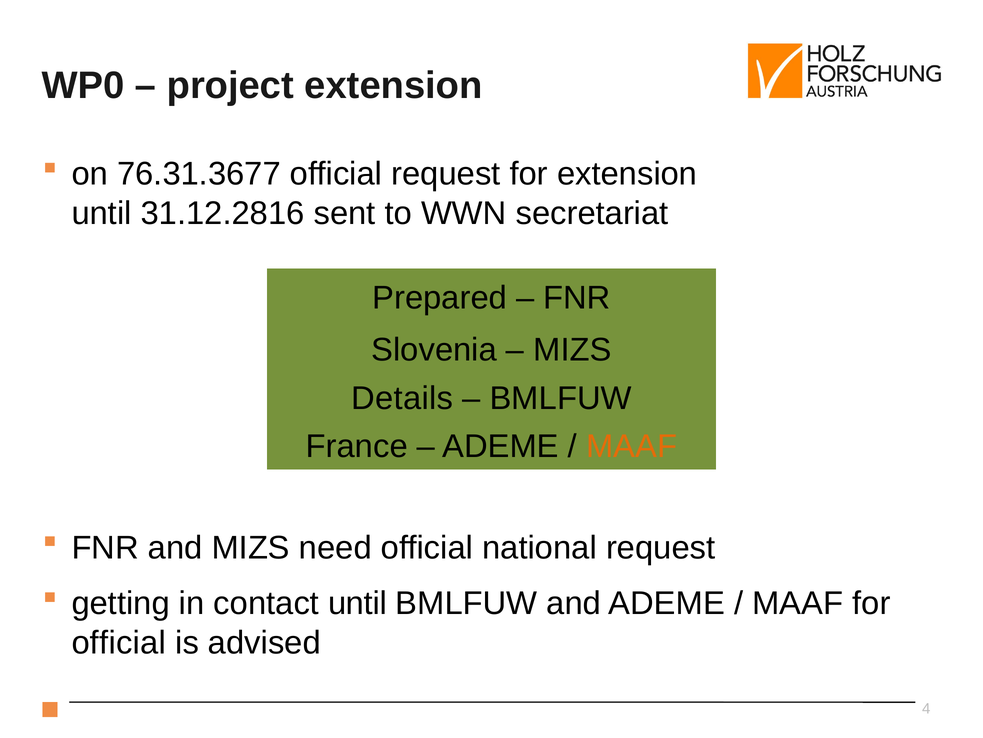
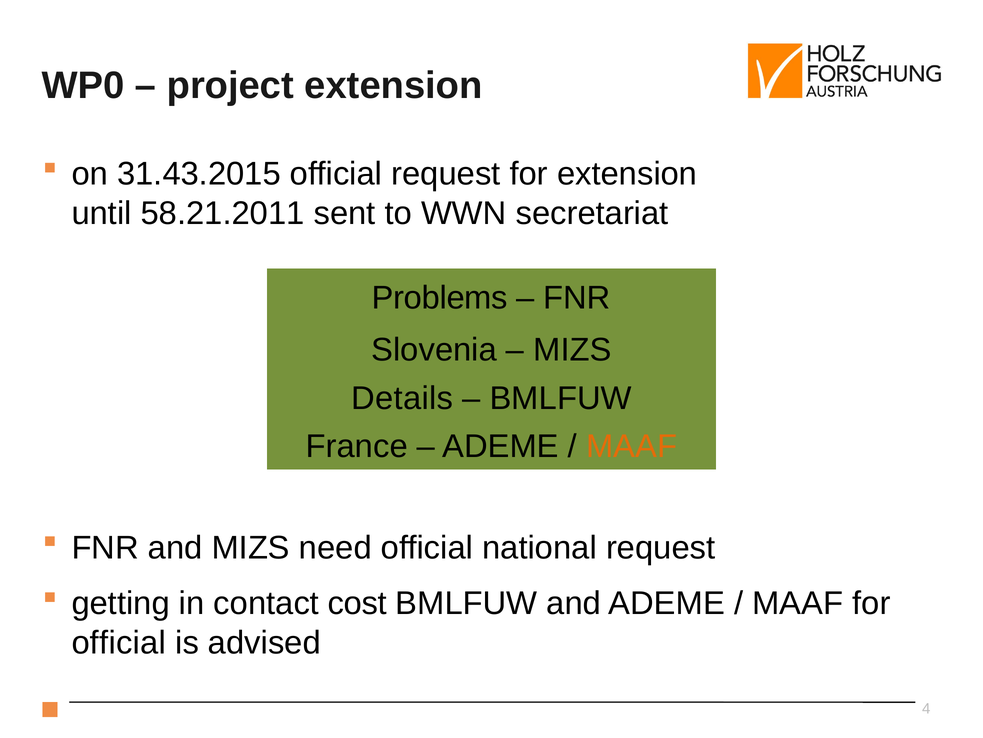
76.31.3677: 76.31.3677 -> 31.43.2015 (199, 174)
31.12.2816: 31.12.2816 -> 58.21.2011 (223, 213)
Prepared: Prepared -> Problems (440, 298)
contact until: until -> cost (357, 603)
